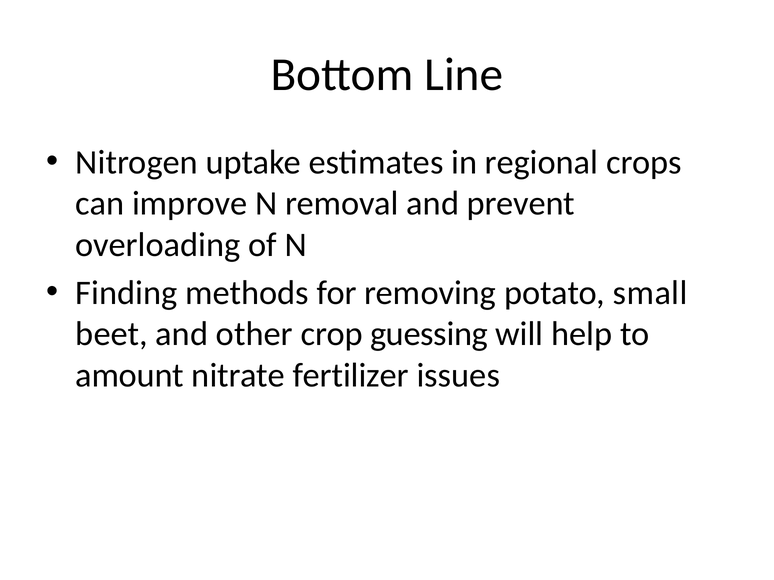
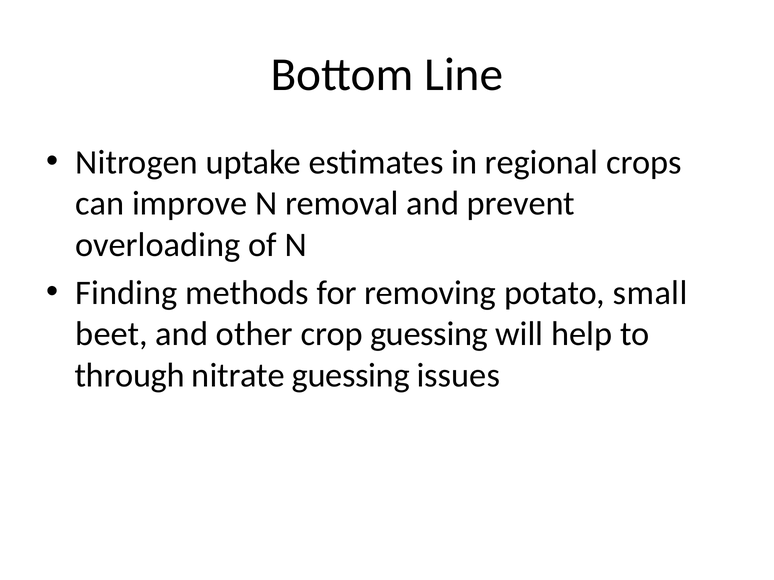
amount: amount -> through (130, 376)
nitrate fertilizer: fertilizer -> guessing (351, 376)
